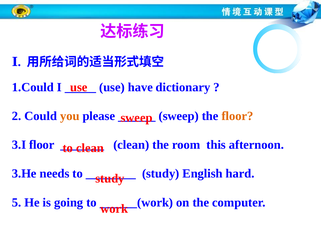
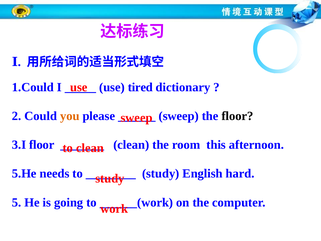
have: have -> tired (140, 87)
floor colour: orange -> black (237, 116)
3.He: 3.He -> 5.He (24, 173)
